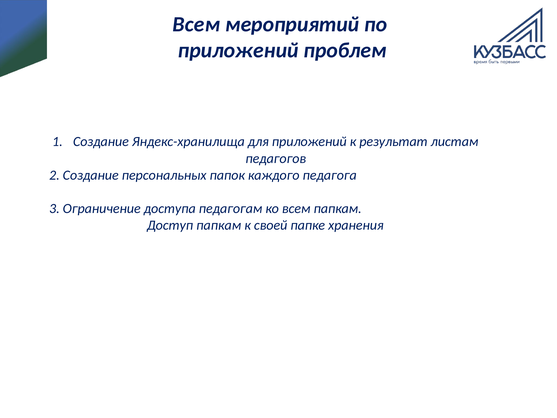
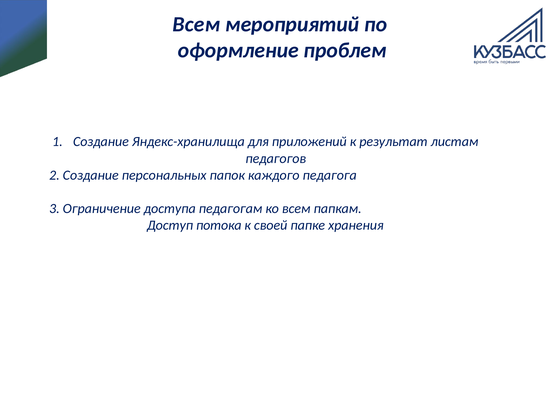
приложений: приложений -> оформление (238, 50)
Доступ папкам: папкам -> потока (219, 225)
